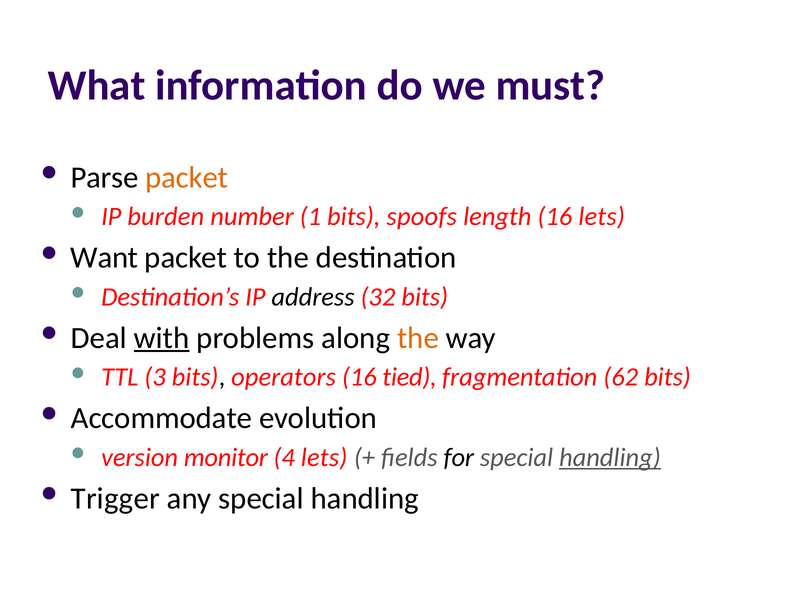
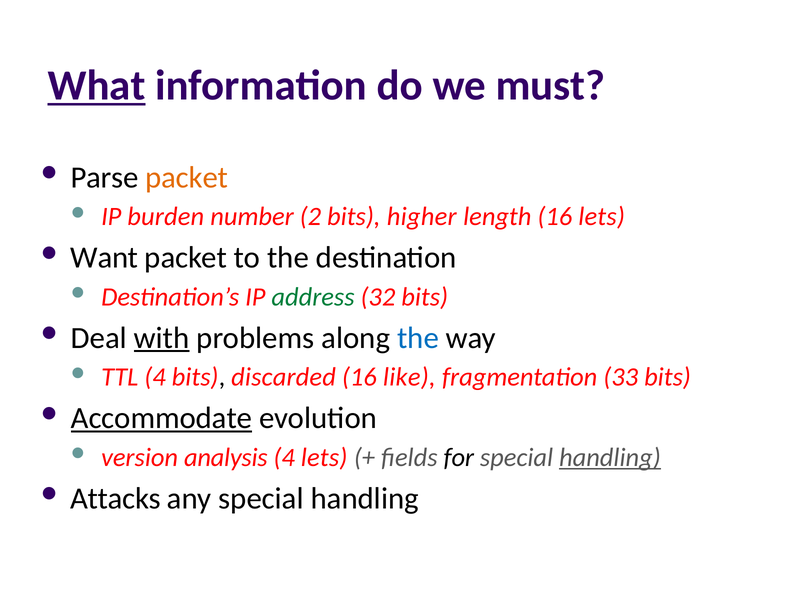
What underline: none -> present (97, 86)
1: 1 -> 2 (310, 217)
spoofs: spoofs -> higher (422, 217)
address colour: black -> green (313, 297)
the colour: orange -> blue (418, 338)
TTL 3: 3 -> 4 (155, 378)
operators: operators -> discarded (284, 378)
tied: tied -> like (409, 378)
62: 62 -> 33 (621, 378)
Accommodate underline: none -> present (162, 418)
monitor: monitor -> analysis (226, 458)
Trigger: Trigger -> Attacks (116, 499)
